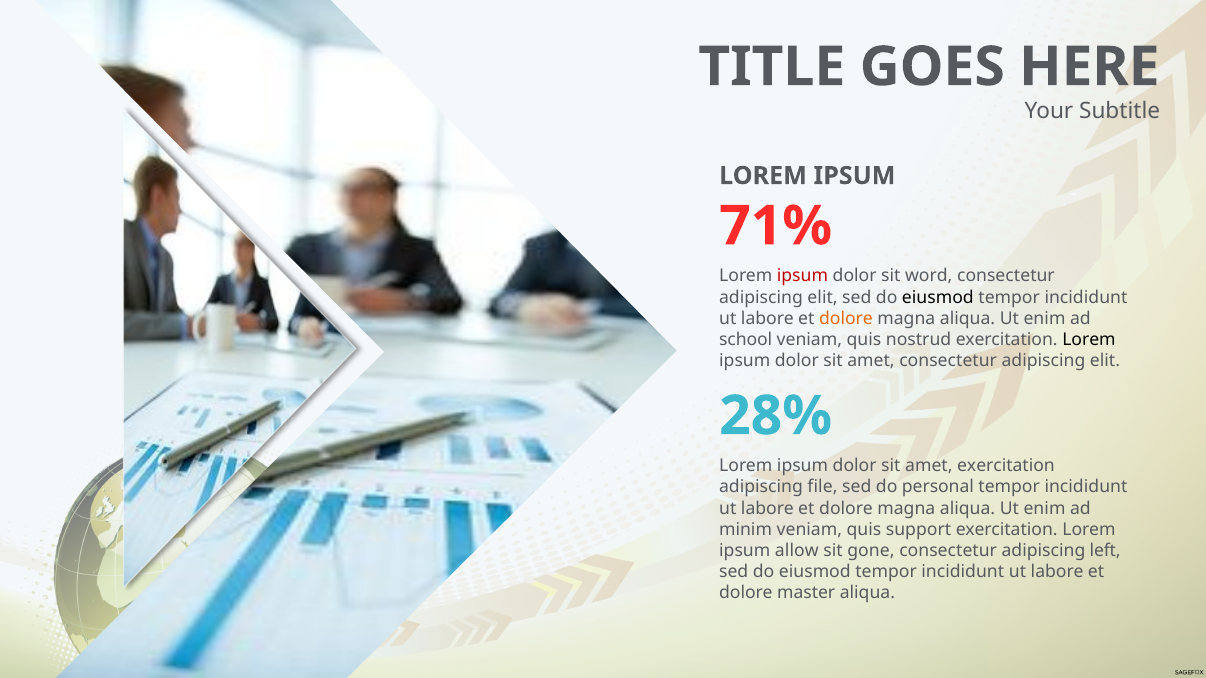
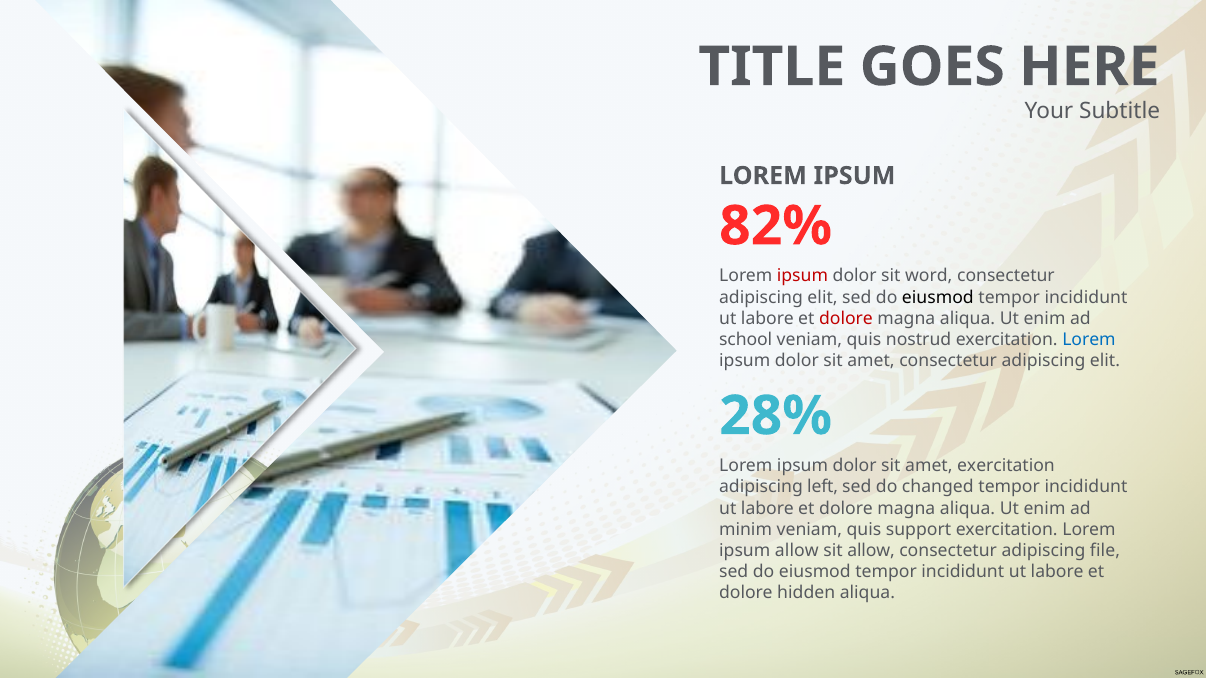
71%: 71% -> 82% (776, 226)
dolore colour: orange -> red (846, 319)
Lorem colour: black -> blue (1089, 340)
file: file -> left (823, 487)
personal: personal -> changed (938, 487)
sit gone: gone -> allow (871, 551)
left: left -> file (1105, 551)
master: master -> hidden (806, 593)
